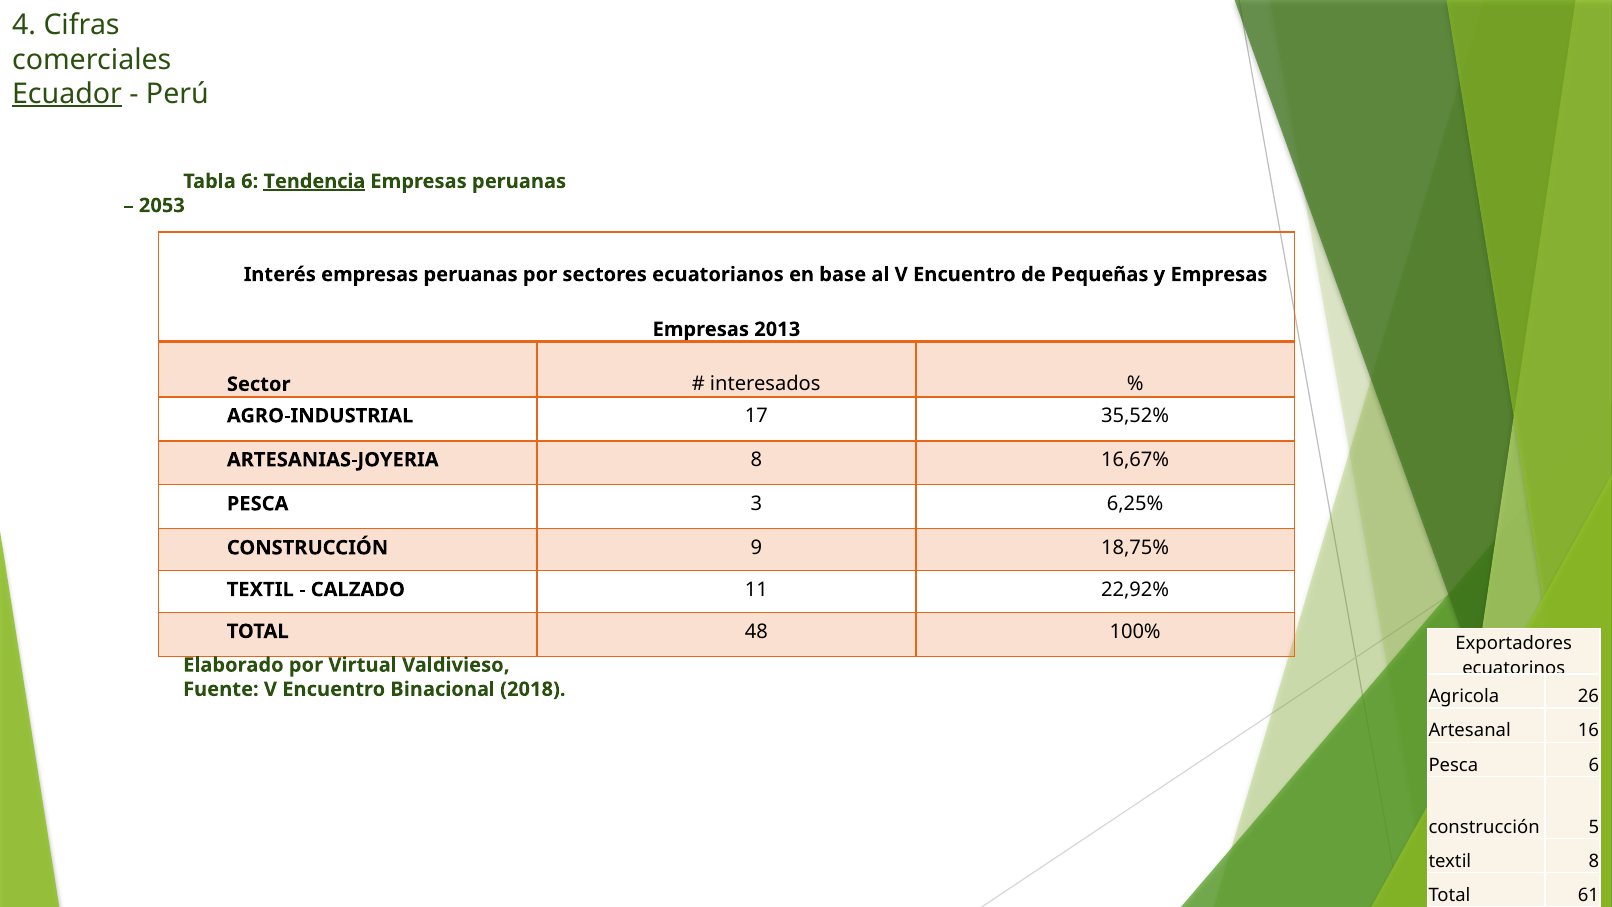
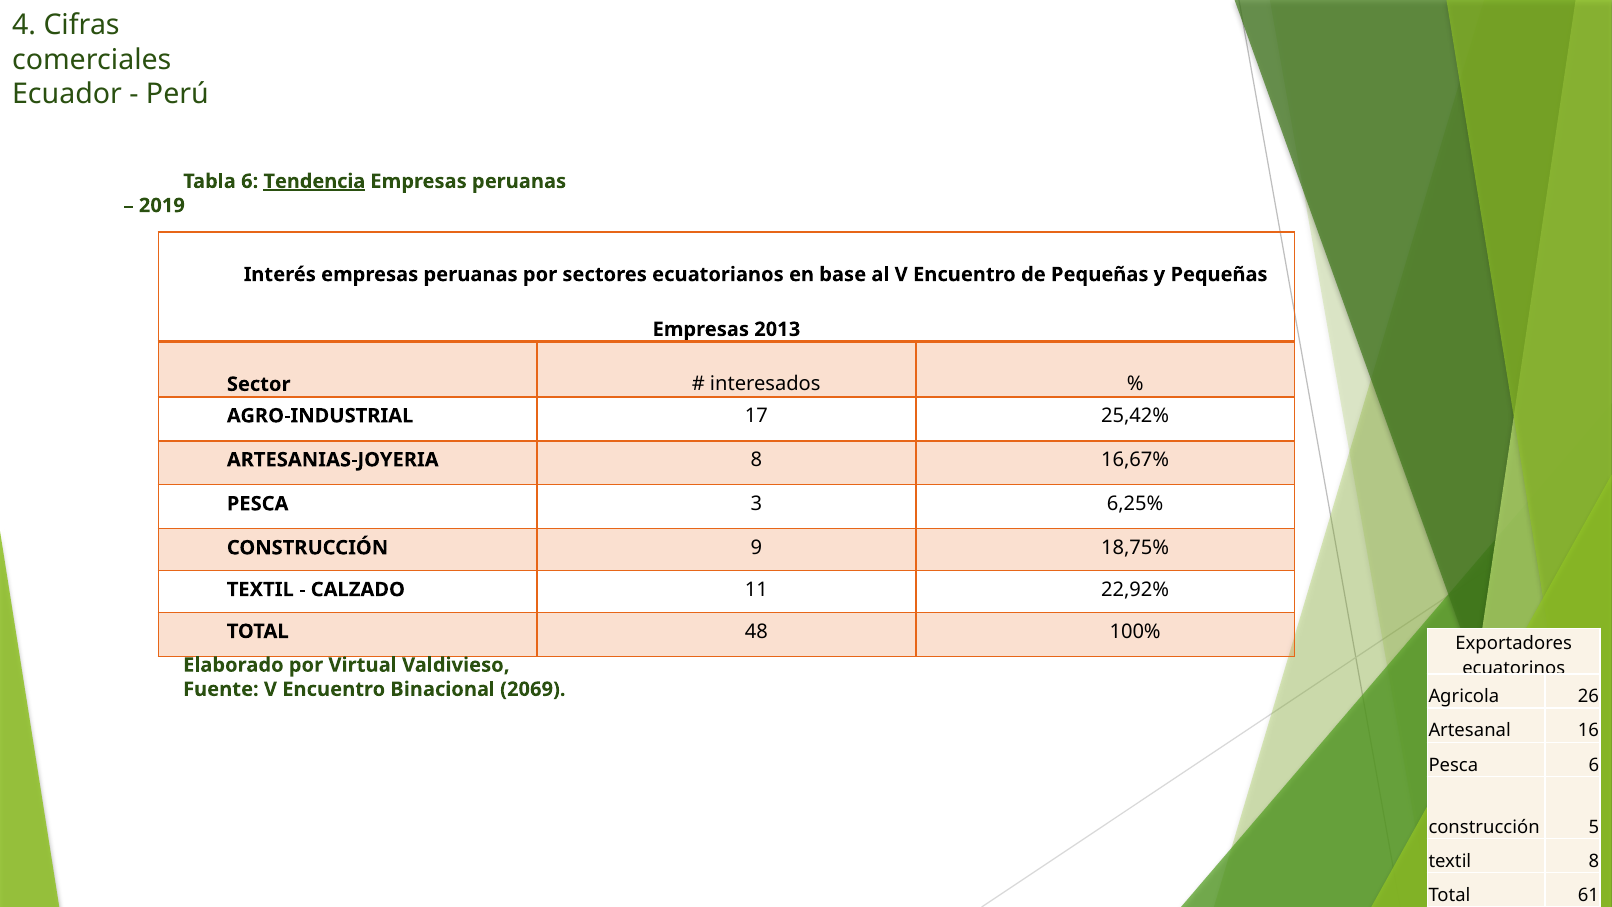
Ecuador underline: present -> none (67, 94)
2053: 2053 -> 2019 (162, 205)
y Empresas: Empresas -> Pequeñas (1219, 274)
35,52%: 35,52% -> 25,42% (1135, 416)
2018: 2018 -> 2069 (533, 689)
